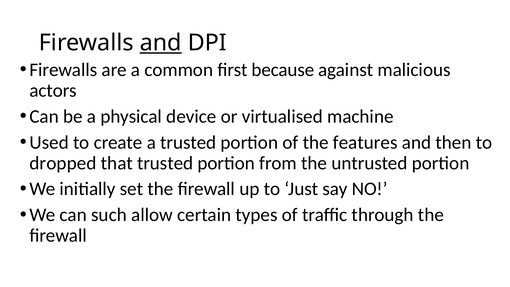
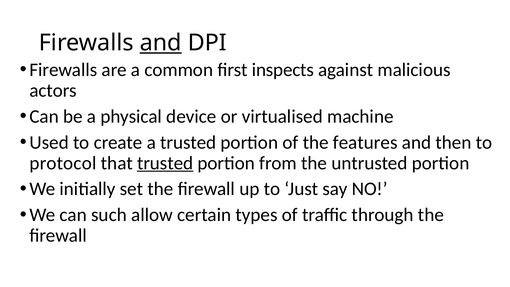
because: because -> inspects (283, 70)
dropped: dropped -> protocol (63, 163)
trusted underline: none -> present (165, 163)
